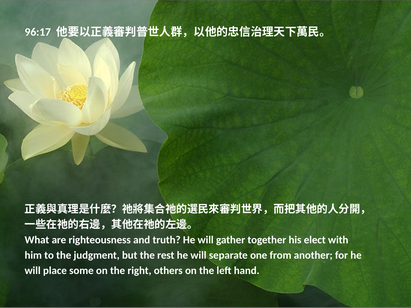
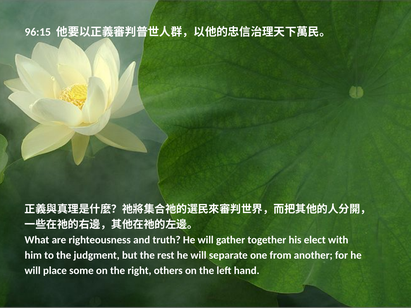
96:17: 96:17 -> 96:15 (38, 32)
